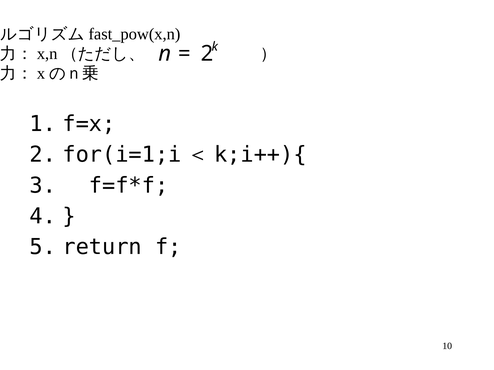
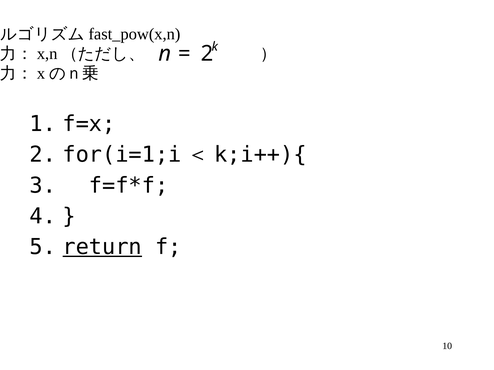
return underline: none -> present (102, 247)
